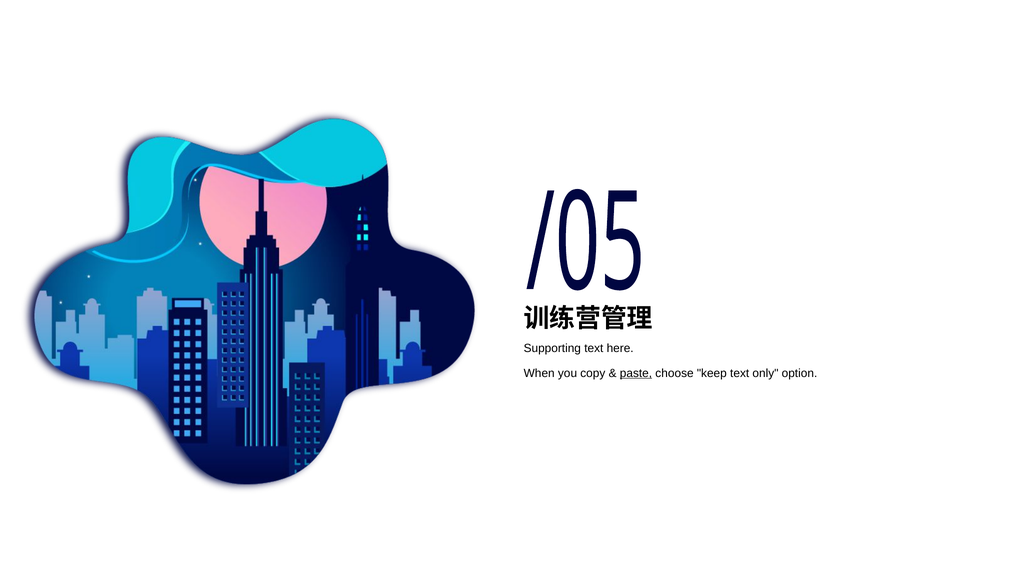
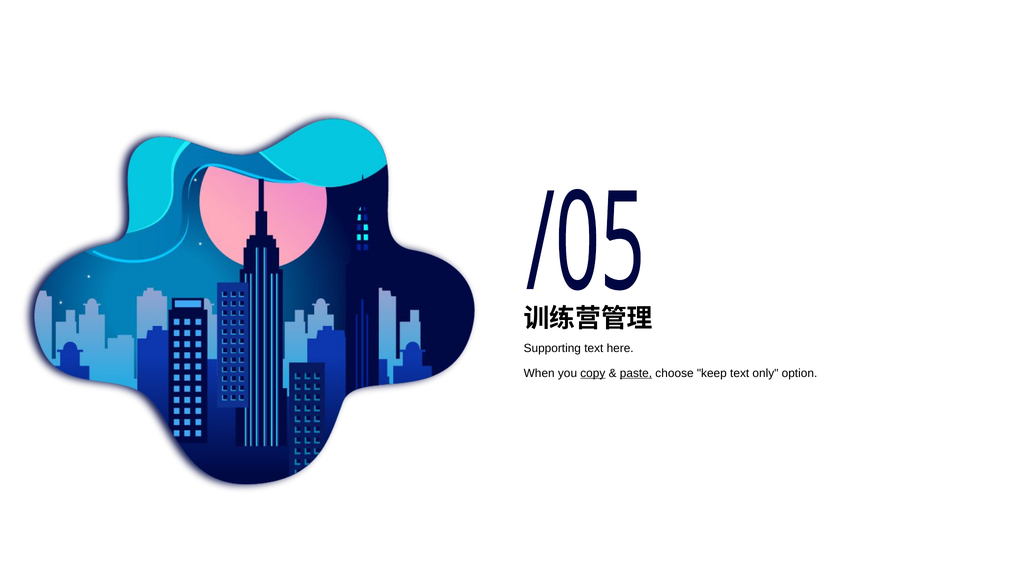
copy underline: none -> present (593, 373)
